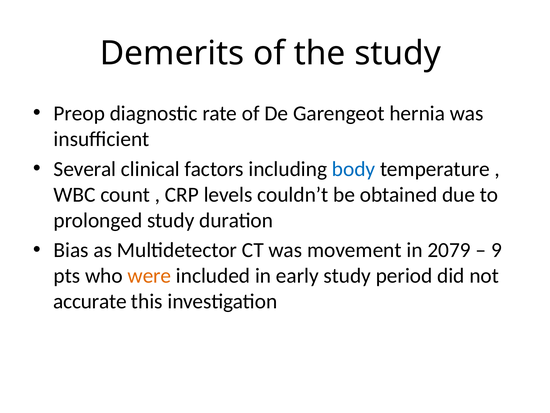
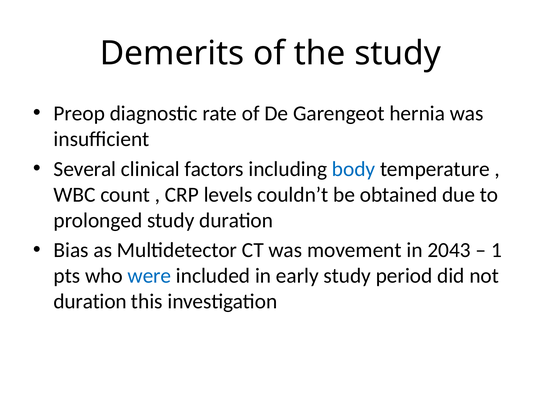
2079: 2079 -> 2043 (449, 250)
9: 9 -> 1 (496, 250)
were colour: orange -> blue (149, 276)
accurate: accurate -> duration (90, 301)
